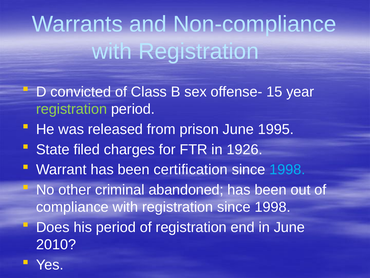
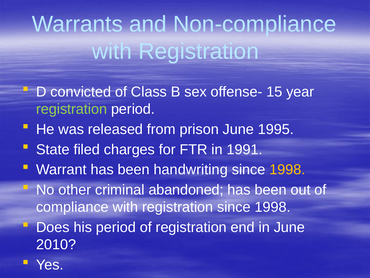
1926: 1926 -> 1991 (245, 149)
certification: certification -> handwriting (191, 169)
1998 colour: light blue -> yellow (287, 169)
